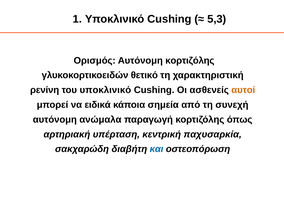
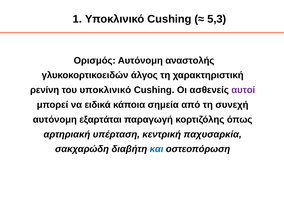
Αυτόνομη κορτιζόλης: κορτιζόλης -> αναστολής (190, 60)
θετικό: θετικό -> άλγος (144, 75)
αυτοί colour: orange -> purple (243, 90)
ανώμαλα: ανώμαλα -> εξαρτάται (101, 120)
